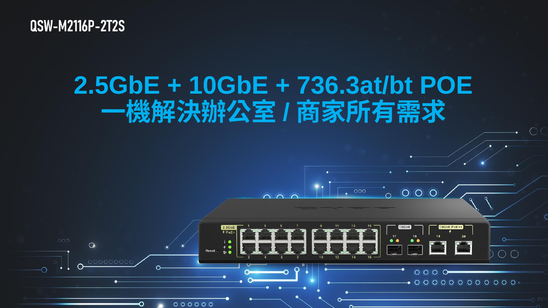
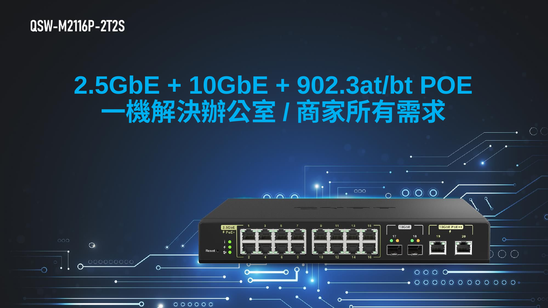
736.3at/bt: 736.3at/bt -> 902.3at/bt (355, 86)
